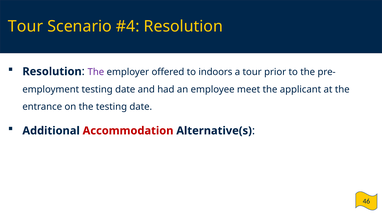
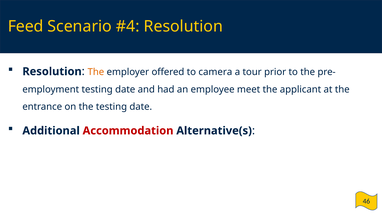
Tour: Tour -> Feed (26, 26)
The colour: purple -> orange (96, 72)
indoors: indoors -> camera (215, 72)
